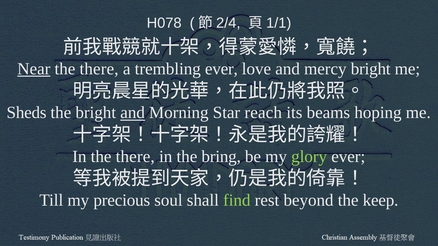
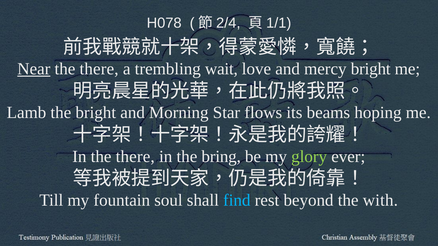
trembling ever: ever -> wait (221, 69)
Sheds: Sheds -> Lamb (26, 113)
and underline: present -> none (133, 113)
reach: reach -> flows (263, 113)
precious: precious -> fountain (122, 201)
find colour: light green -> light blue (237, 201)
keep: keep -> with (380, 201)
